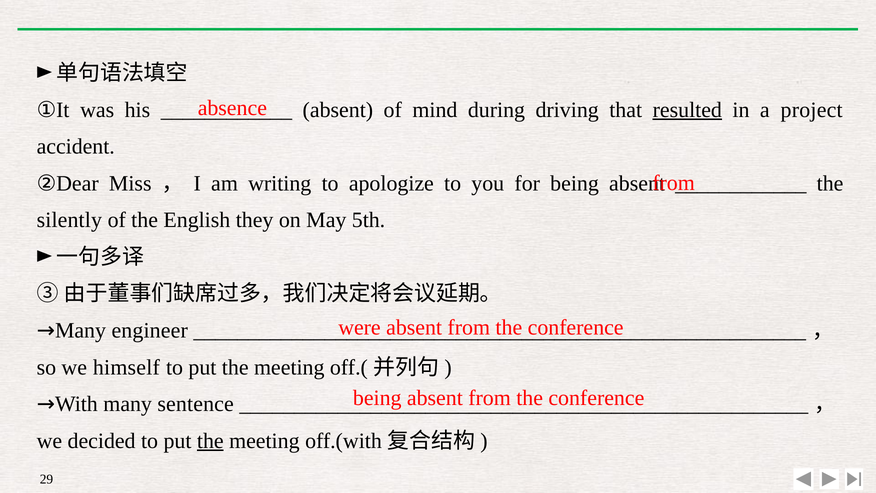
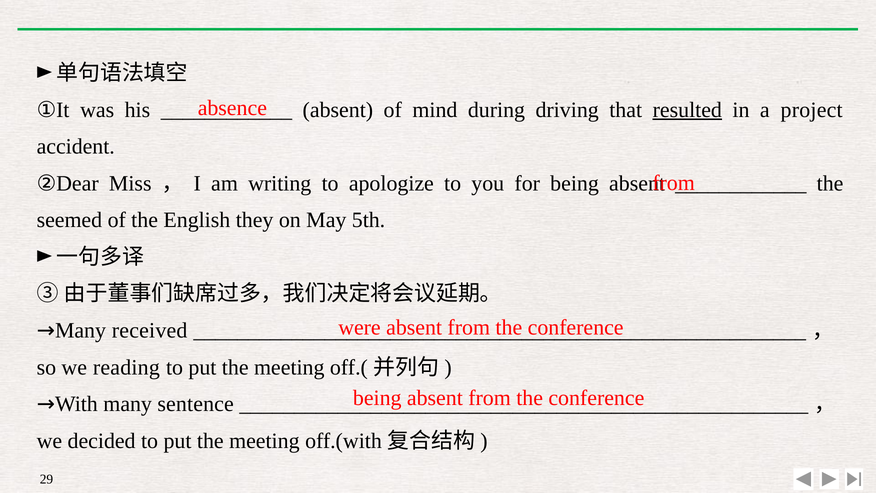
silently: silently -> seemed (69, 220)
engineer: engineer -> received (150, 330)
himself: himself -> reading (126, 367)
the underline: present -> none (210, 441)
